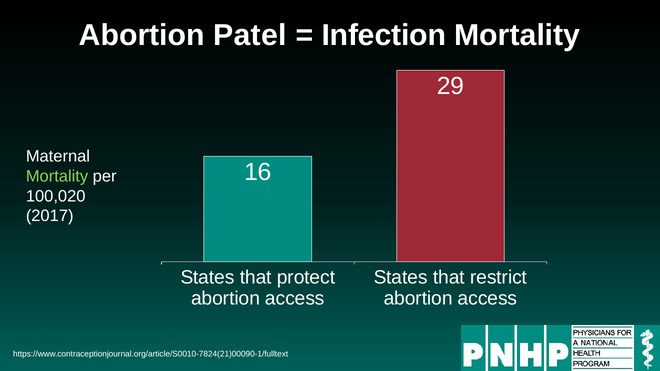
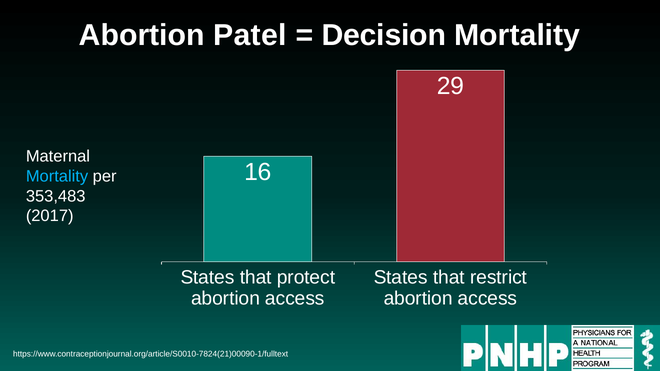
Infection: Infection -> Decision (384, 35)
Mortality colour: light green -> light blue (57, 176)
100,020: 100,020 -> 353,483 (56, 196)
